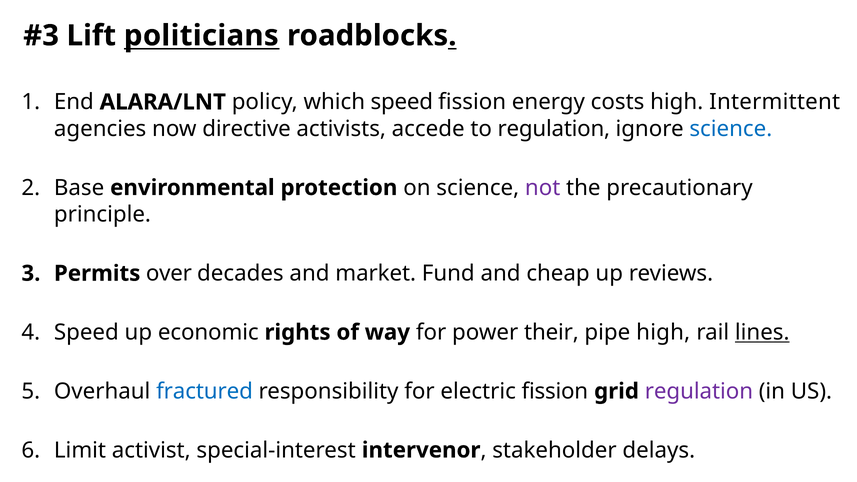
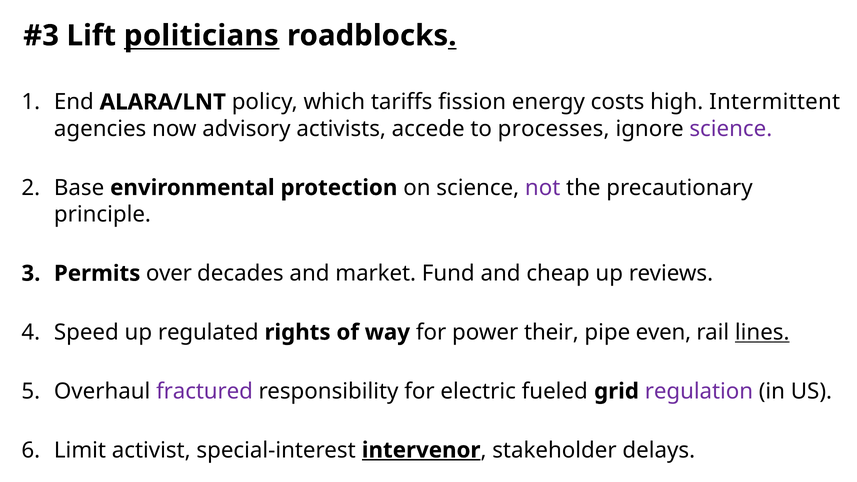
which speed: speed -> tariffs (402, 102)
directive: directive -> advisory (246, 129)
to regulation: regulation -> processes (554, 129)
science colour: blue -> purple (731, 129)
economic: economic -> regulated (208, 332)
pipe high: high -> even (663, 332)
fractured colour: blue -> purple (205, 391)
electric fission: fission -> fueled (555, 391)
intervenor underline: none -> present (421, 450)
